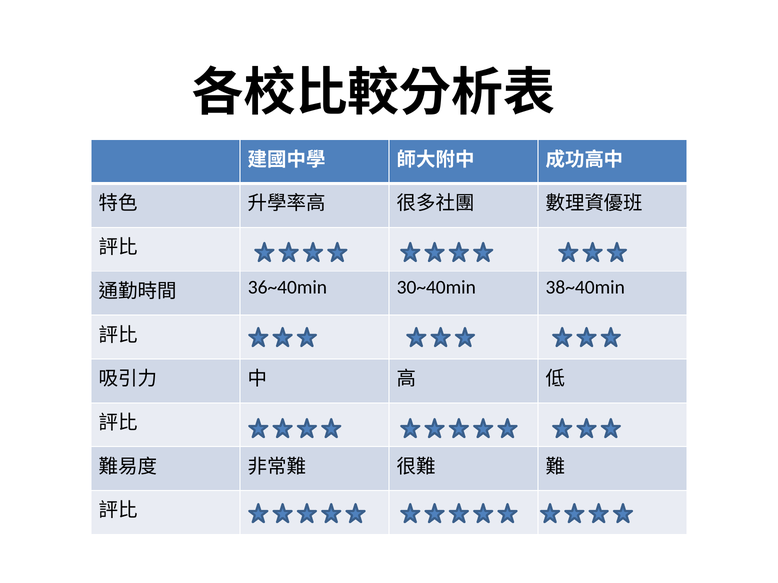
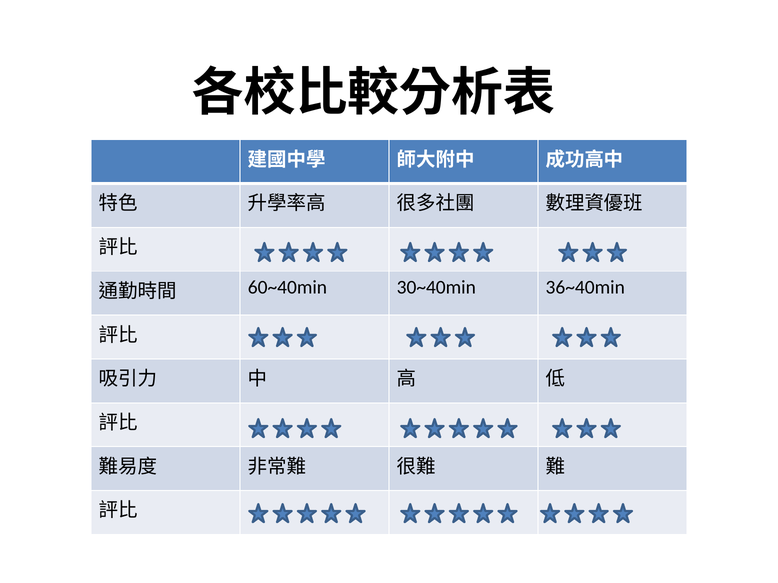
36~40min: 36~40min -> 60~40min (287, 287)
38~40min: 38~40min -> 36~40min (585, 287)
